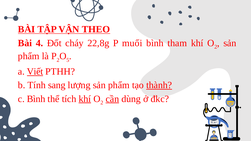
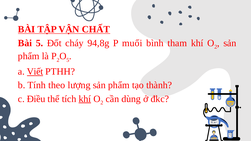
THEO: THEO -> CHẤT (96, 29)
Bài 4: 4 -> 5 (39, 43)
22,8g: 22,8g -> 94,8g (98, 43)
sang: sang -> theo (57, 85)
thành underline: present -> none (159, 85)
c Bình: Bình -> Điều (36, 99)
cần underline: present -> none (112, 99)
